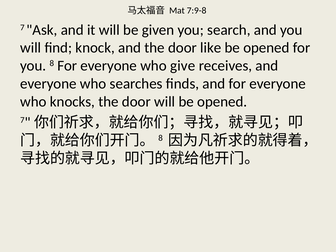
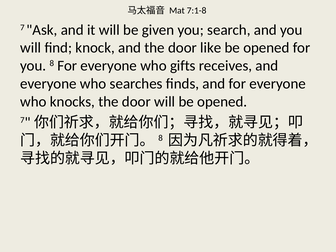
7:9-8: 7:9-8 -> 7:1-8 (197, 11)
give: give -> gifts (183, 66)
